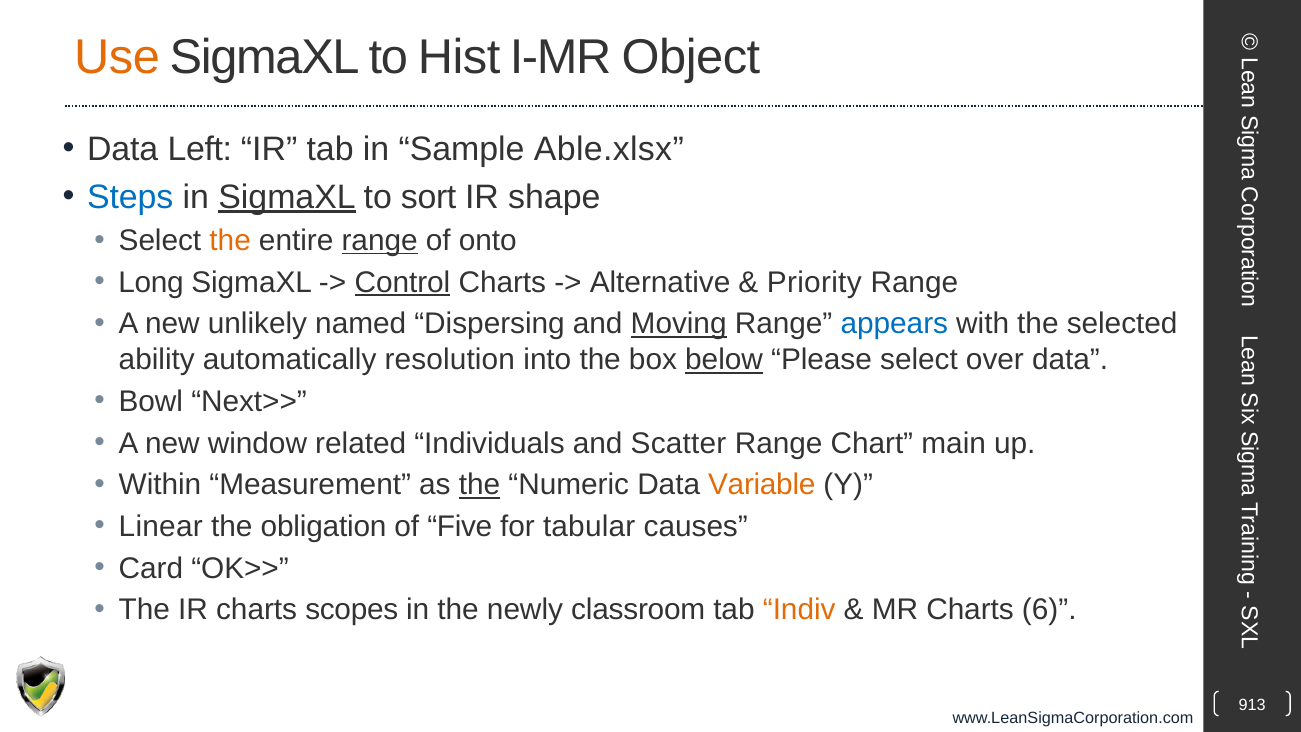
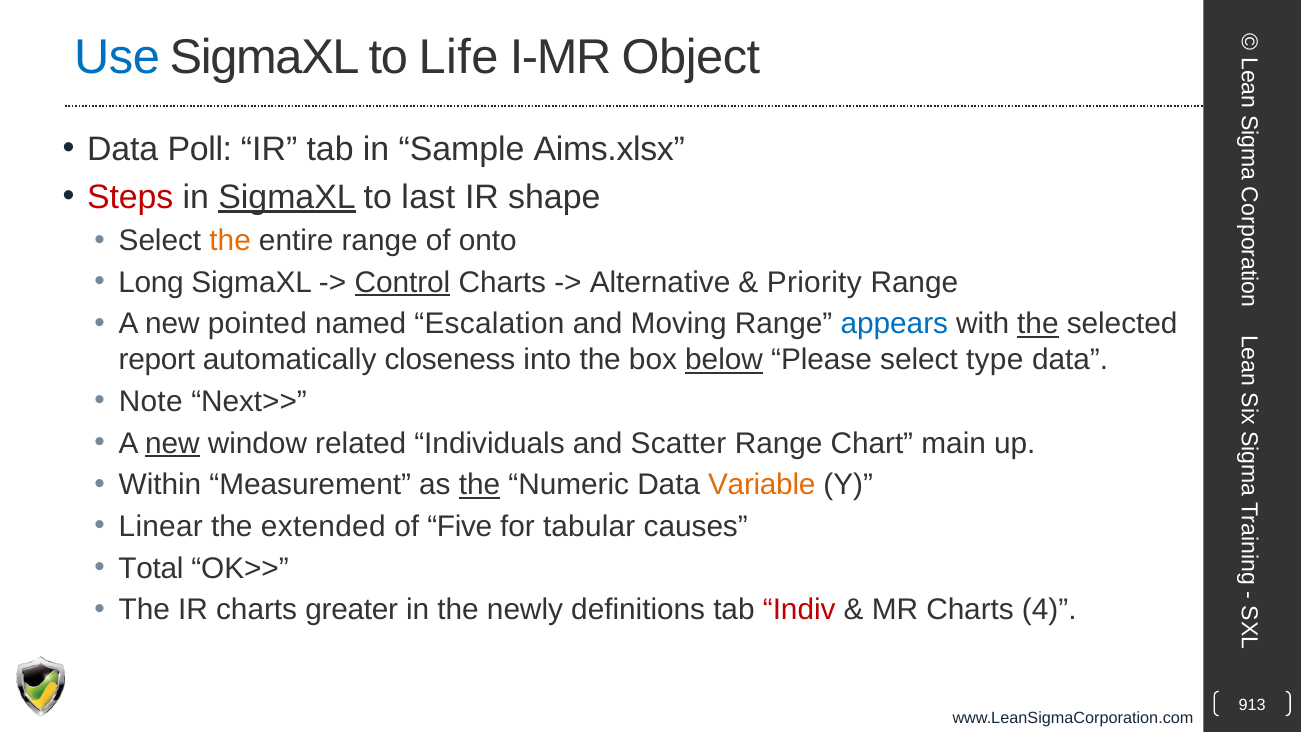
Use colour: orange -> blue (117, 58)
Hist: Hist -> Life (459, 58)
Left: Left -> Poll (200, 150)
Able.xlsx: Able.xlsx -> Aims.xlsx (609, 150)
Steps colour: blue -> red (130, 197)
sort: sort -> last (428, 197)
range underline: present -> none (380, 241)
unlikely: unlikely -> pointed (257, 324)
Dispersing: Dispersing -> Escalation (489, 324)
Moving underline: present -> none (679, 324)
the underline: none -> present (1038, 324)
ability: ability -> report (157, 360)
resolution: resolution -> closeness (450, 360)
over: over -> type (995, 360)
Bowl: Bowl -> Note (151, 401)
new underline: none -> present (172, 443)
obligation: obligation -> extended (323, 527)
Card: Card -> Total (151, 568)
scopes: scopes -> greater (352, 610)
classroom: classroom -> definitions (638, 610)
Indiv colour: orange -> red (799, 610)
6: 6 -> 4 (1049, 610)
